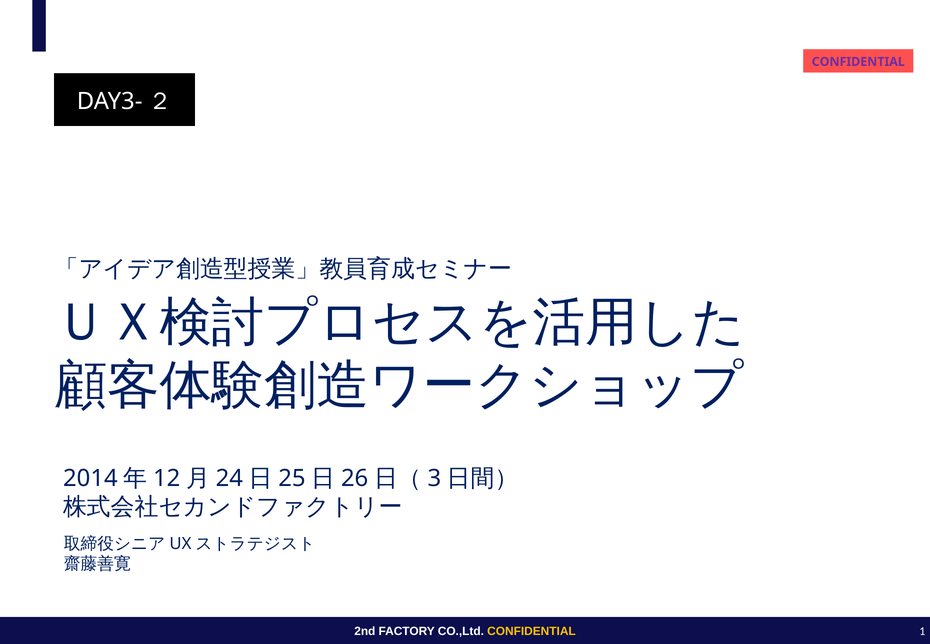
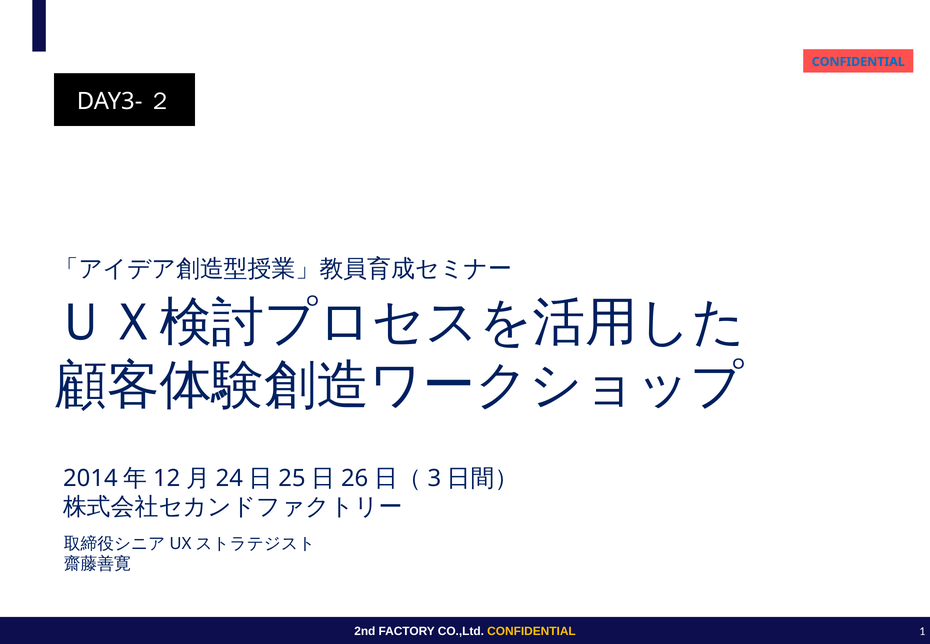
CONFIDENTIAL colour: purple -> blue (858, 62)
